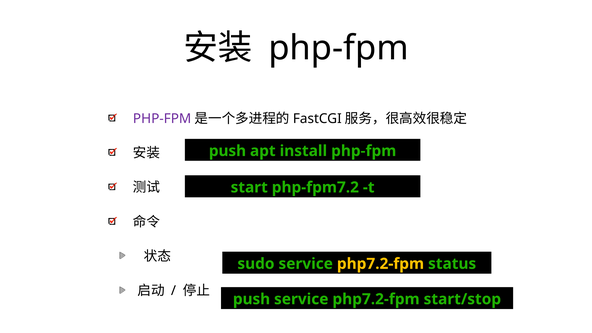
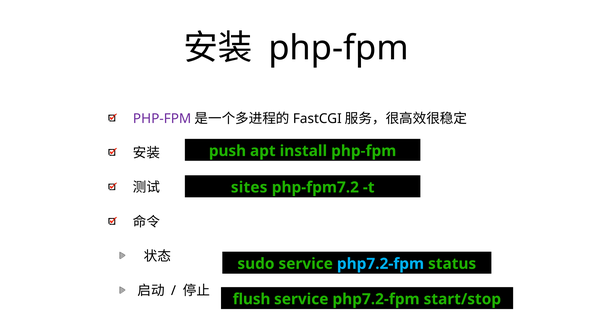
start: start -> sites (249, 187)
php7.2-fpm colour: yellow -> light blue (380, 264)
push: push -> flush (252, 299)
